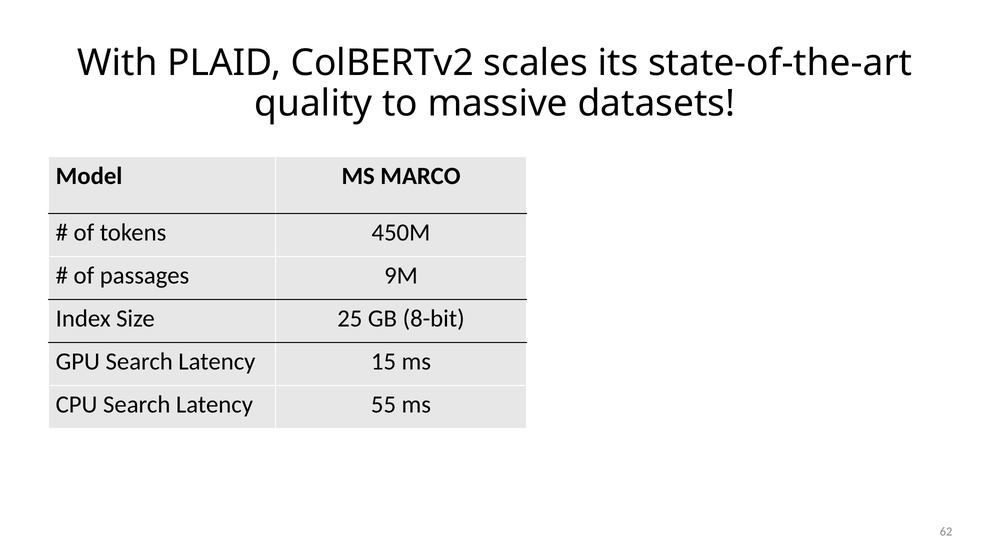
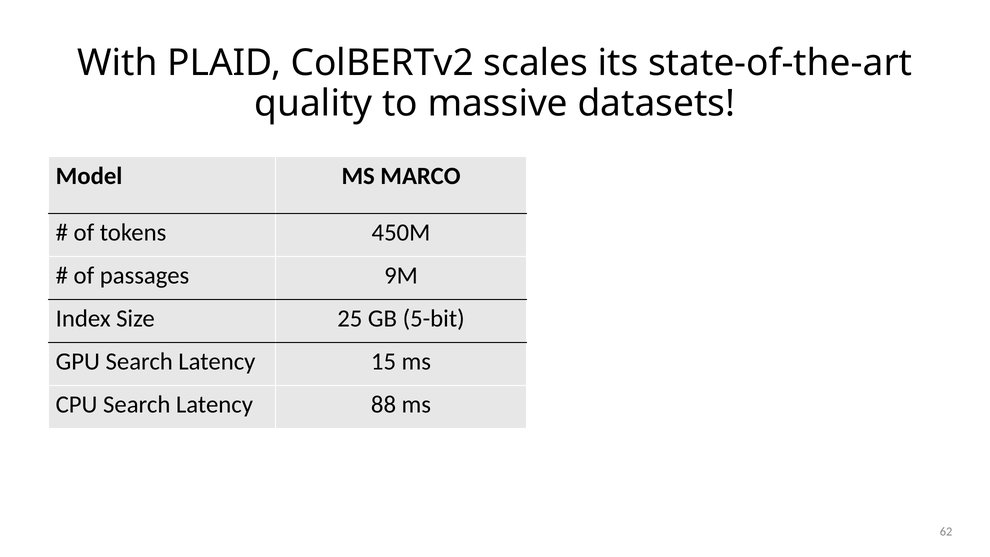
8-bit: 8-bit -> 5-bit (434, 319)
55: 55 -> 88 (384, 405)
